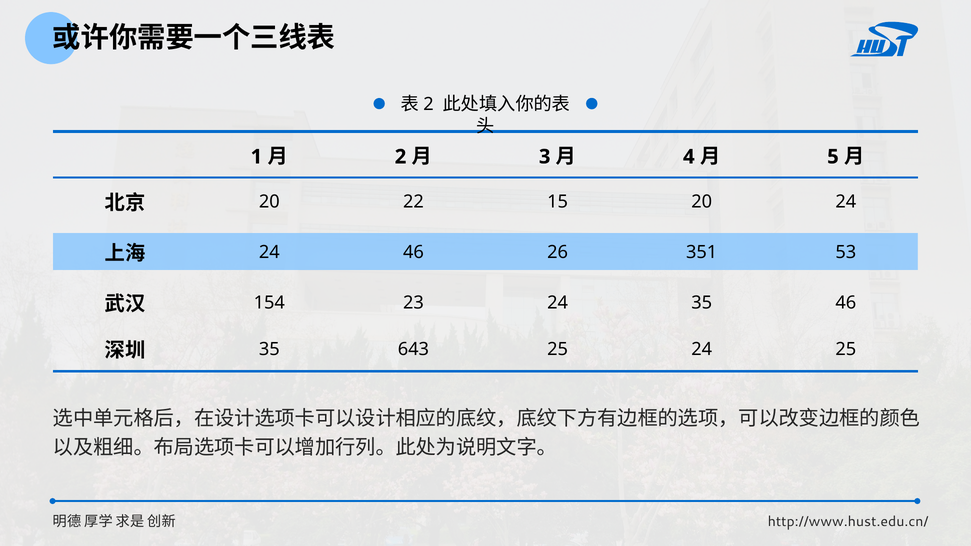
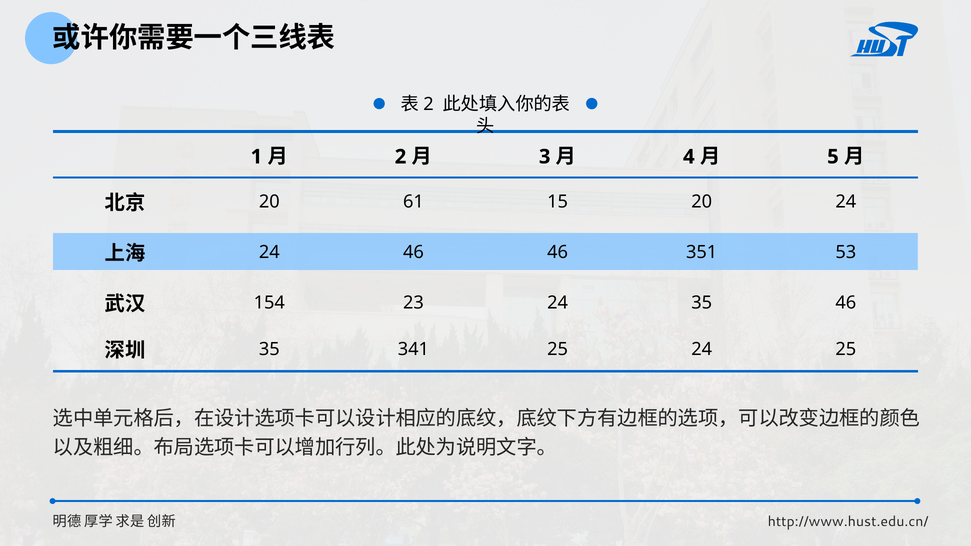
22: 22 -> 61 (413, 202)
46 26: 26 -> 46 (558, 252)
643: 643 -> 341 (413, 349)
